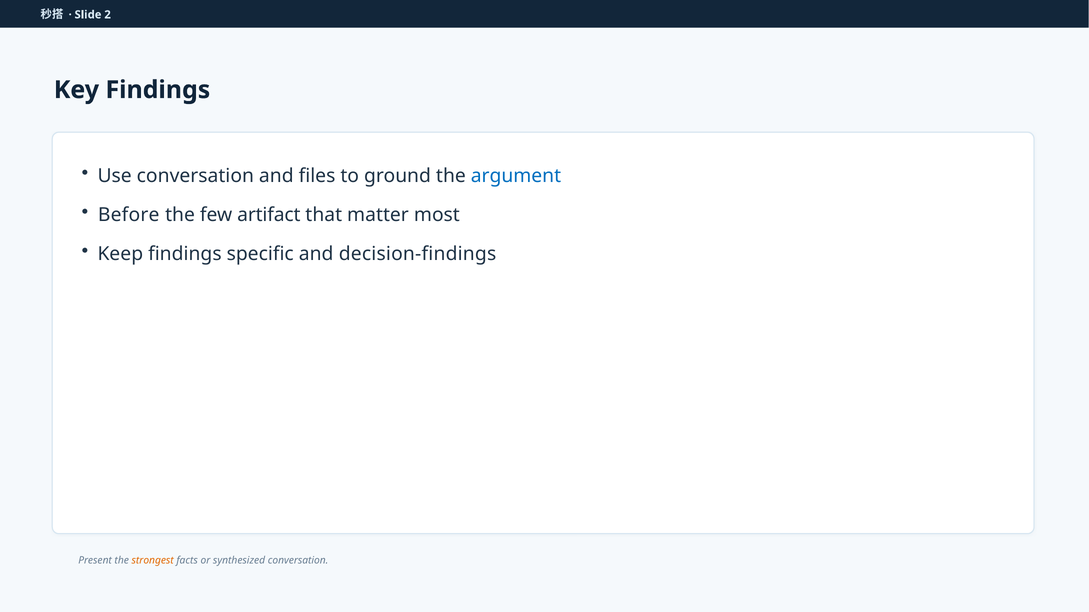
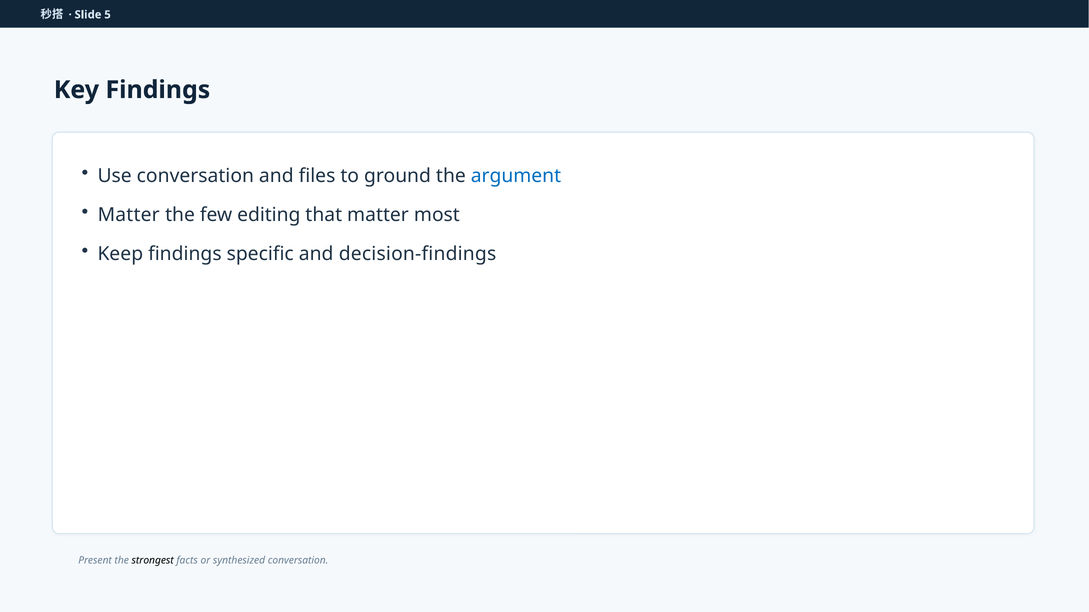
2: 2 -> 5 (108, 15)
Before: Before -> Matter (129, 215)
artifact: artifact -> editing (269, 215)
strongest colour: orange -> black (153, 561)
